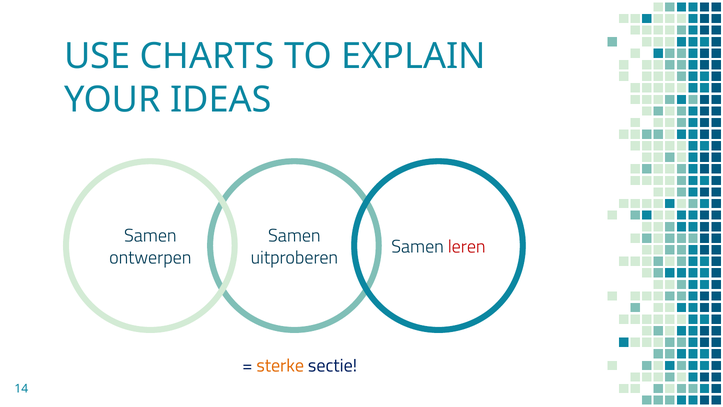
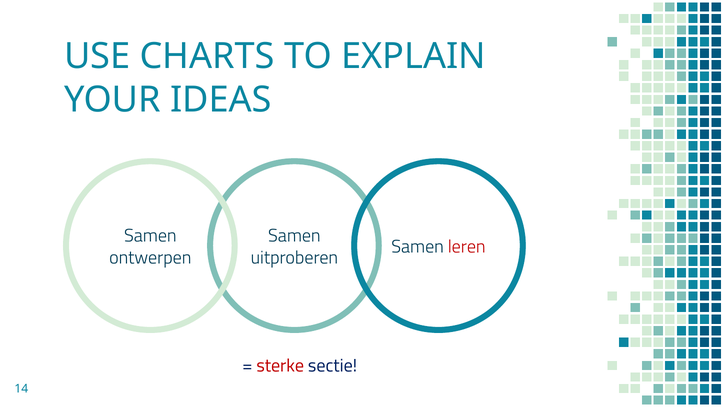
sterke colour: orange -> red (280, 366)
